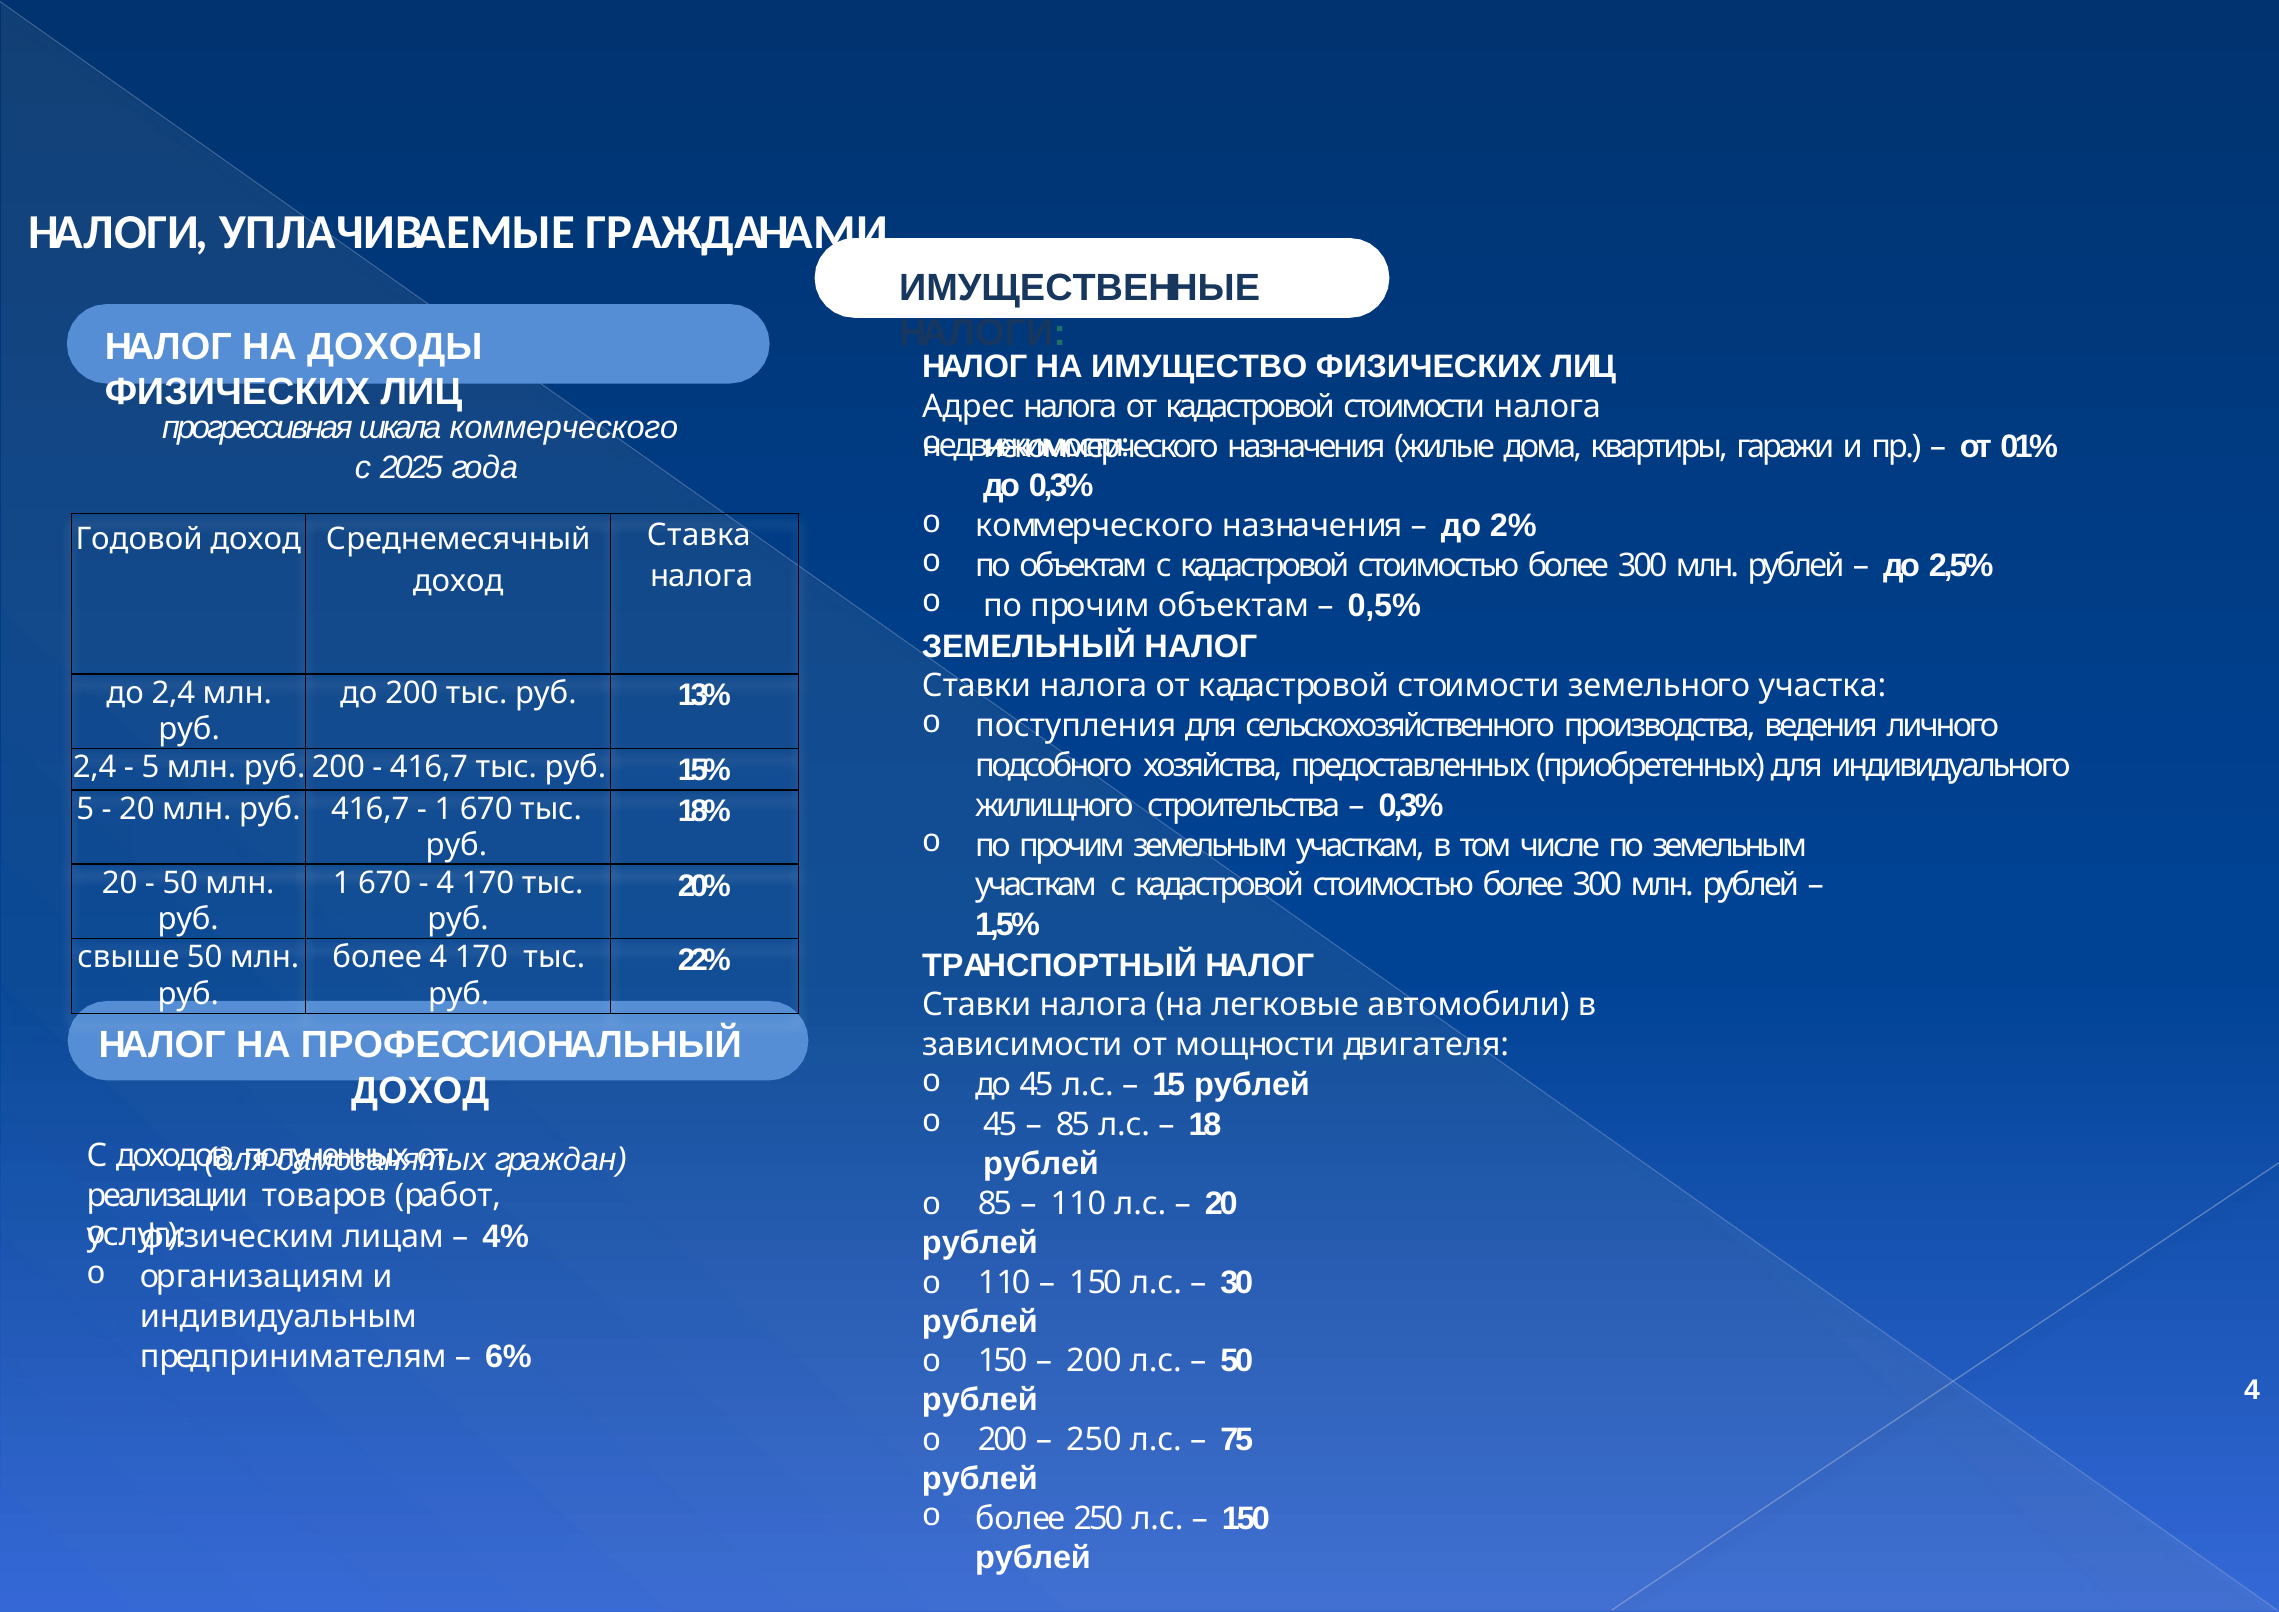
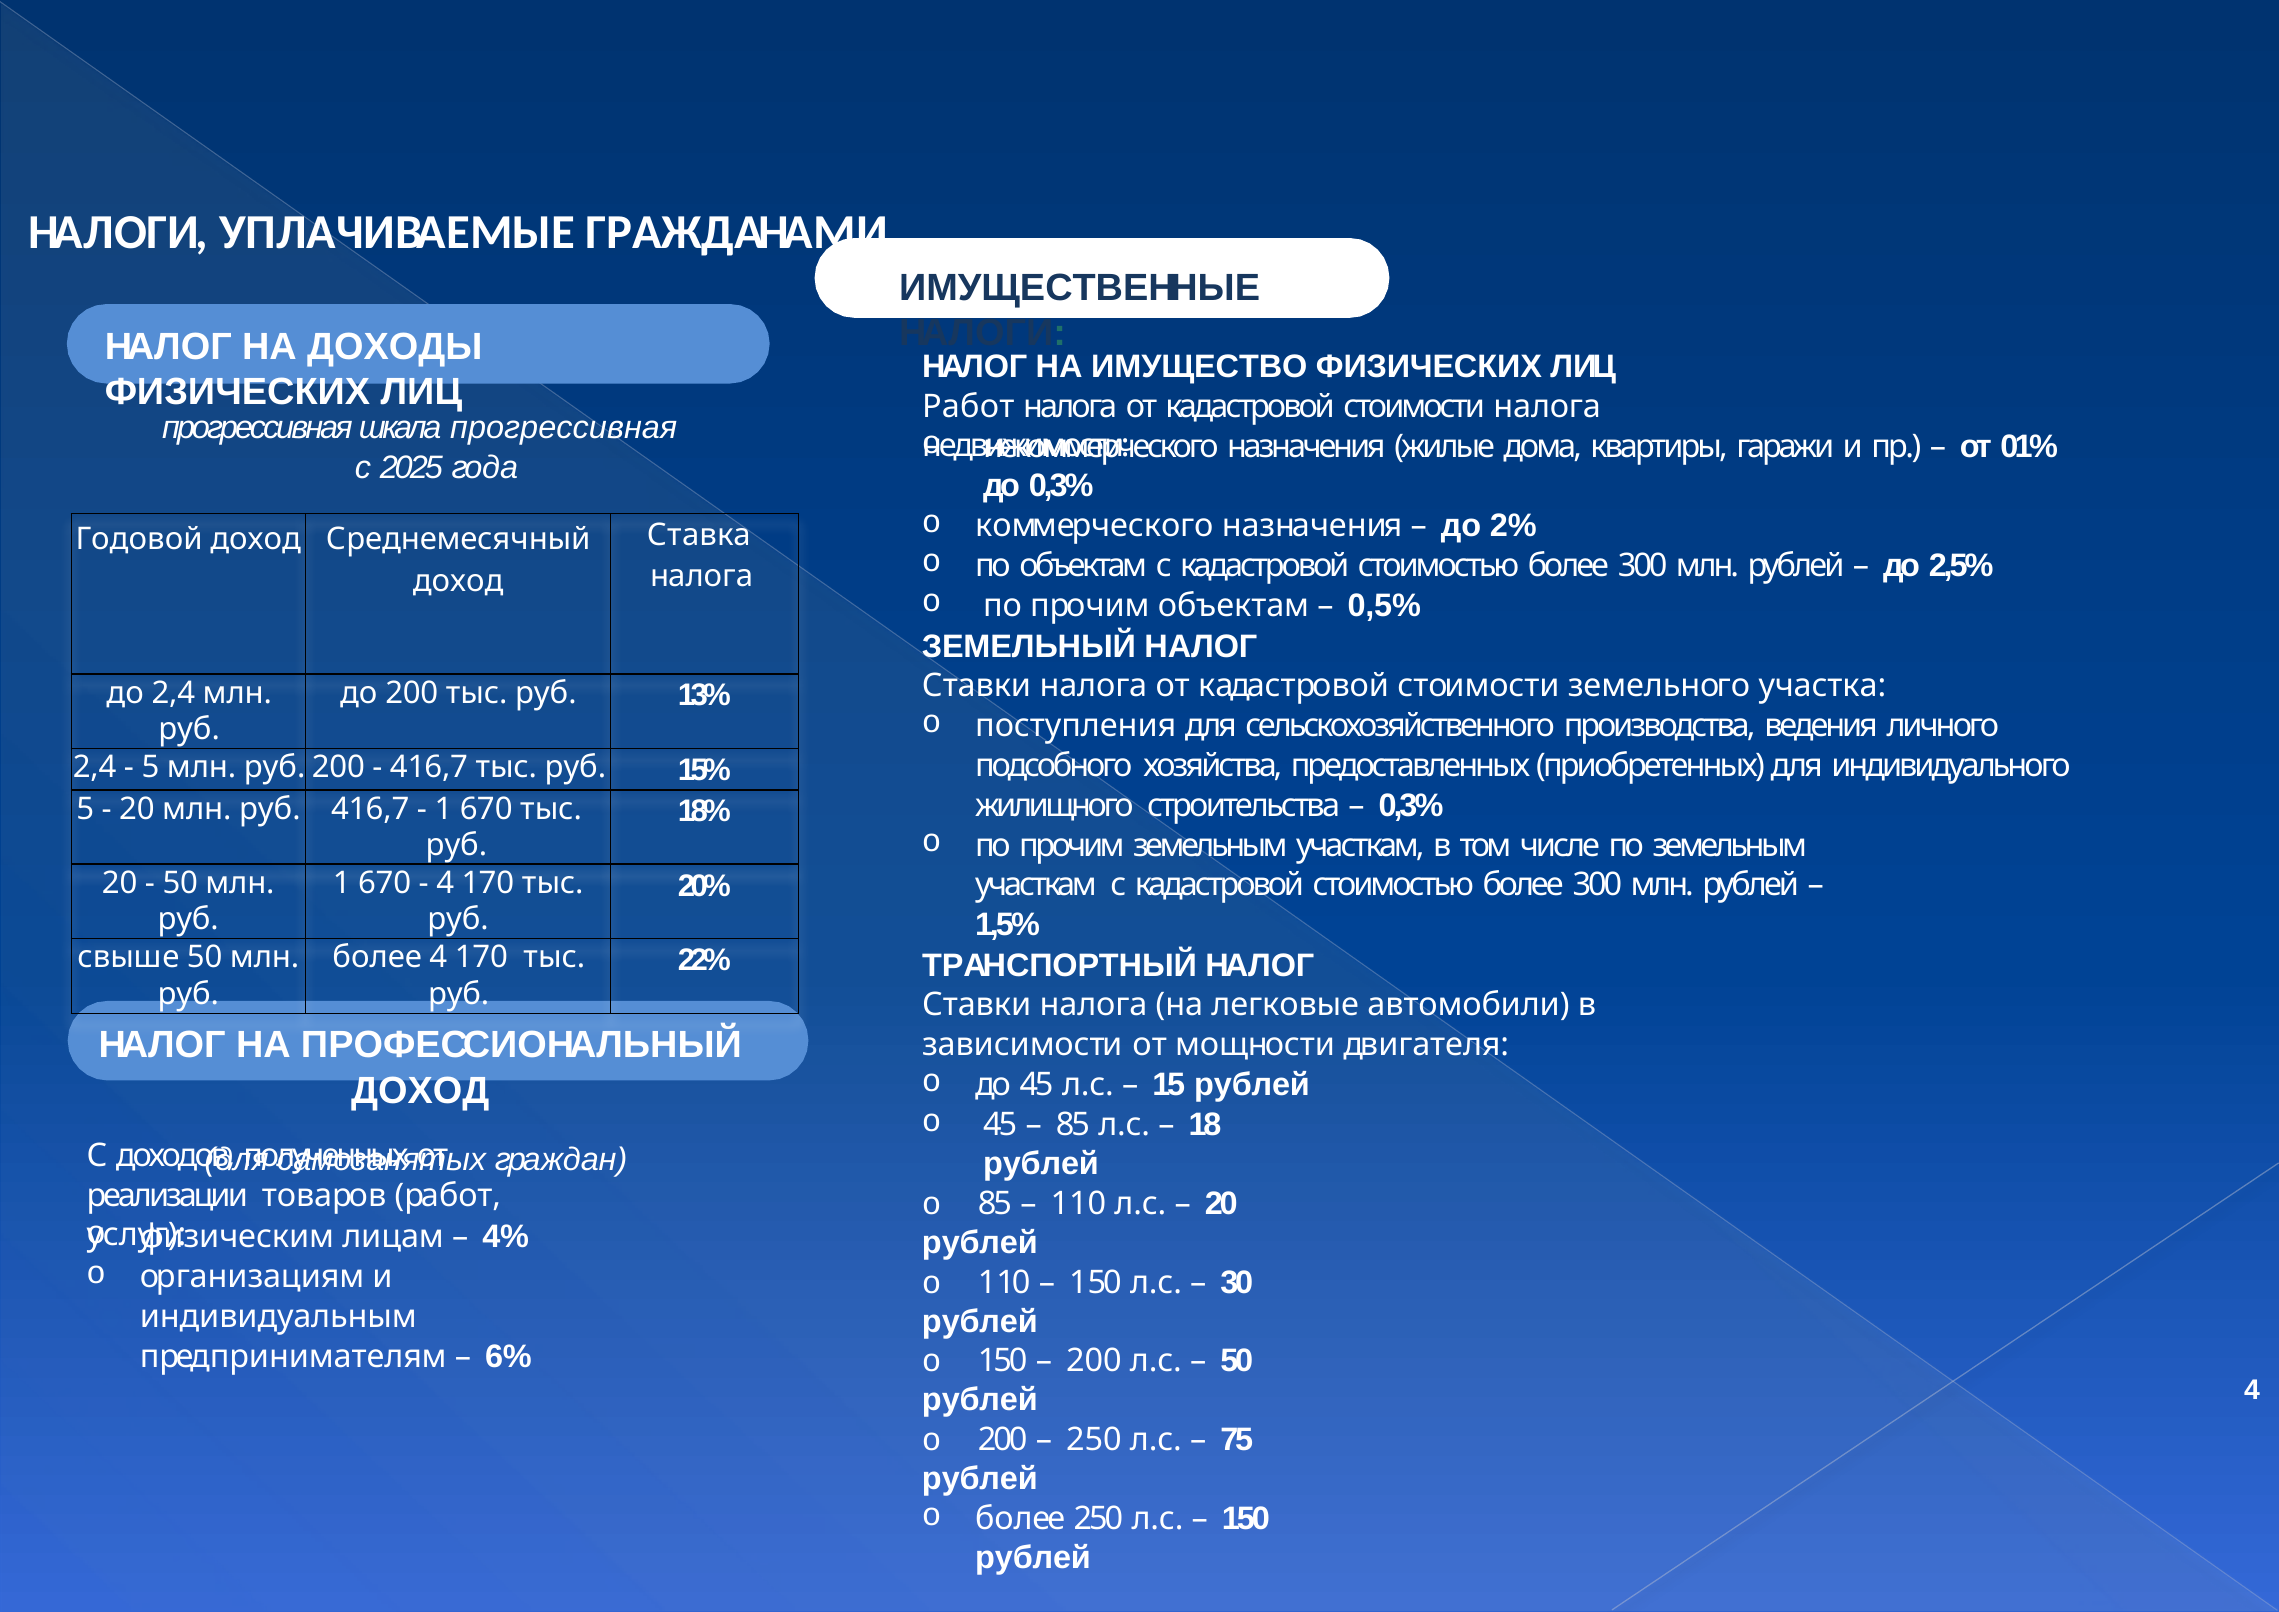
Адрес: Адрес -> Работ (968, 407)
шкала коммерческого: коммерческого -> прогрессивная (564, 428)
